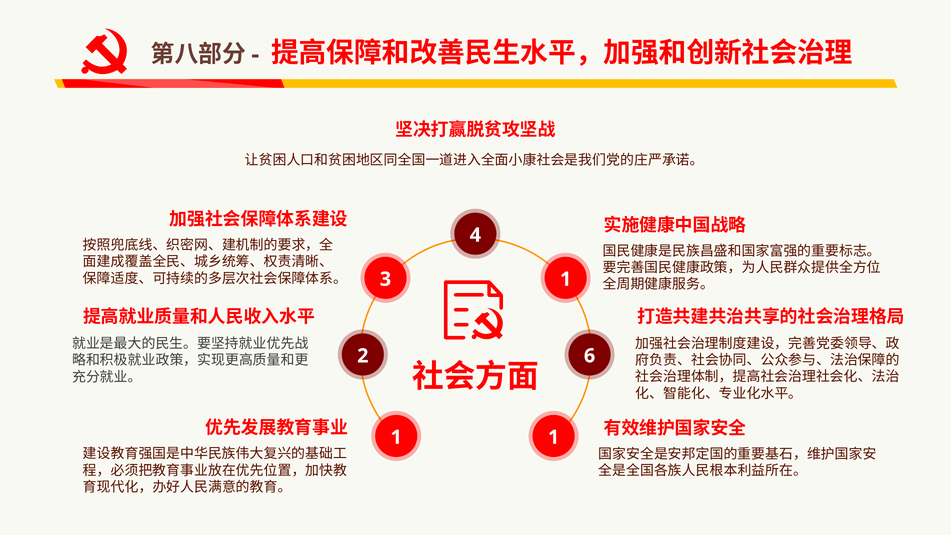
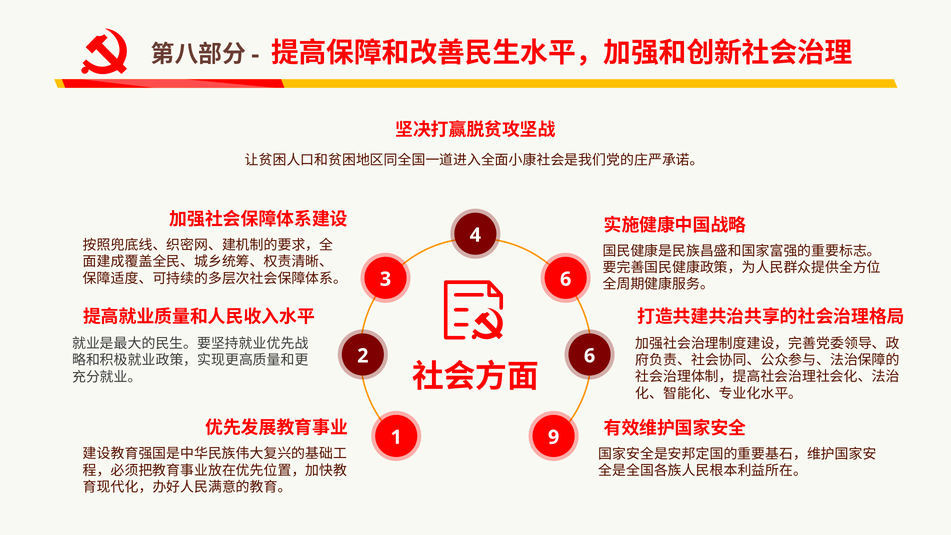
3 1: 1 -> 6 (566, 279)
1: 1 -> 9 (554, 437)
